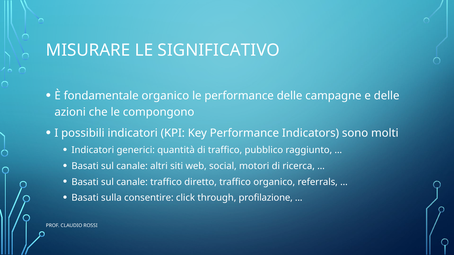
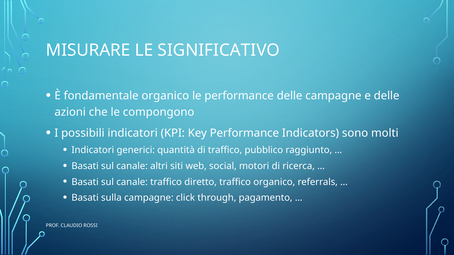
sulla consentire: consentire -> campagne (149, 198)
profilazione: profilazione -> pagamento (266, 198)
